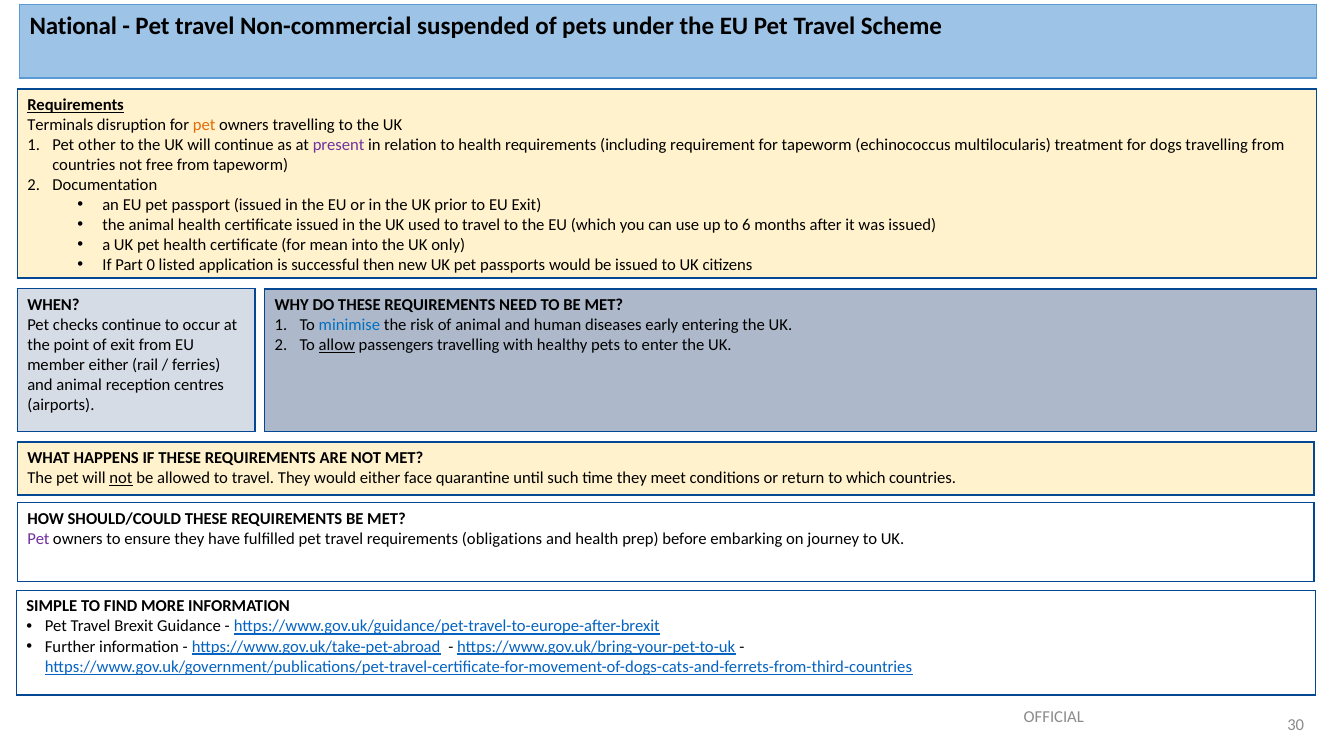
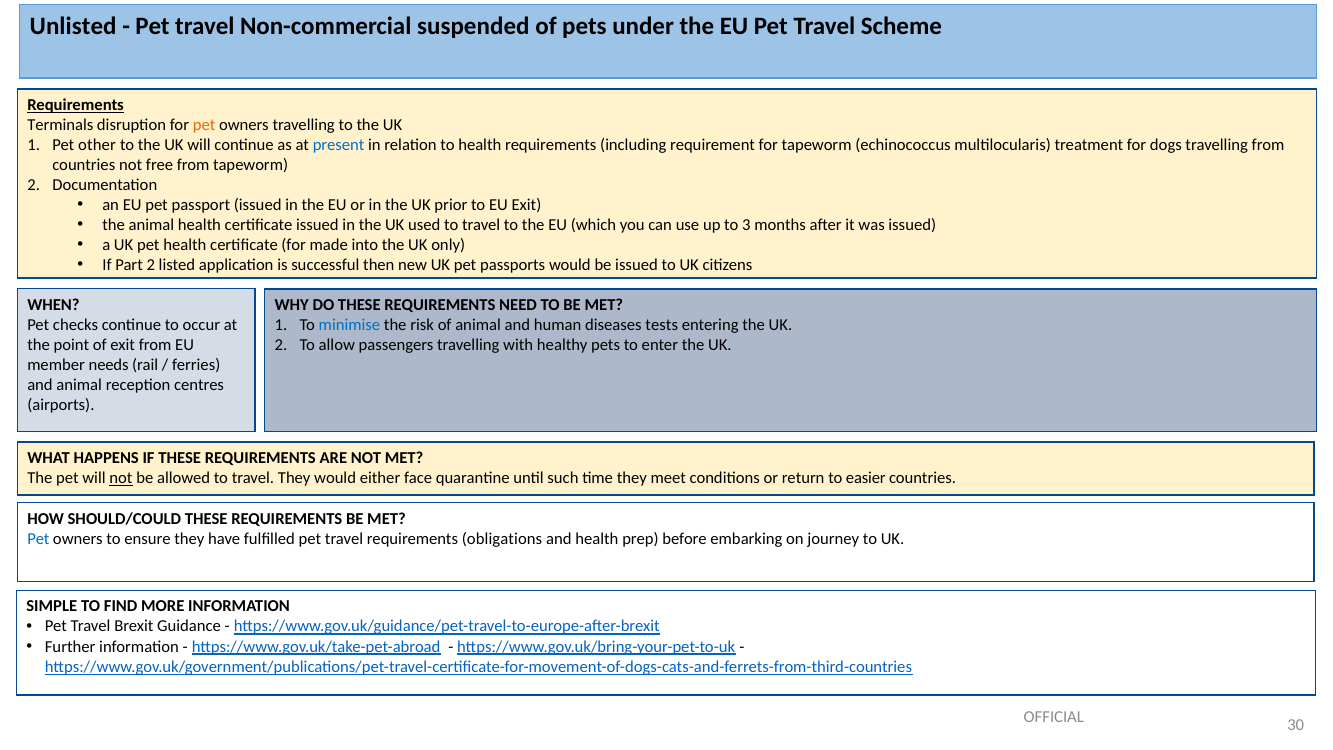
National: National -> Unlisted (73, 26)
present colour: purple -> blue (339, 145)
6: 6 -> 3 (746, 225)
mean: mean -> made (329, 245)
Part 0: 0 -> 2 (151, 265)
early: early -> tests (662, 325)
allow underline: present -> none (337, 345)
member either: either -> needs (109, 365)
to which: which -> easier (866, 478)
Pet colour: purple -> blue (38, 539)
